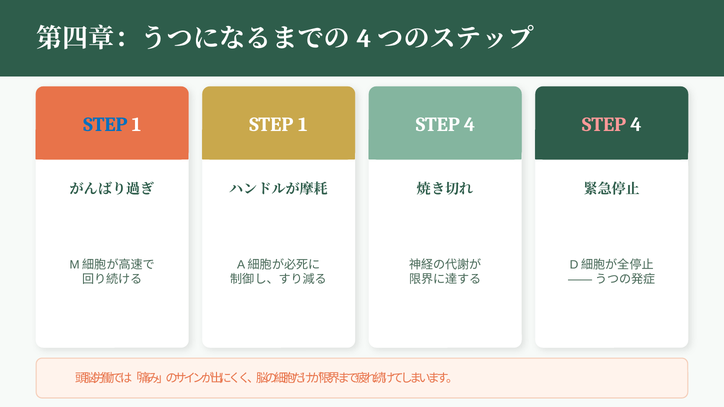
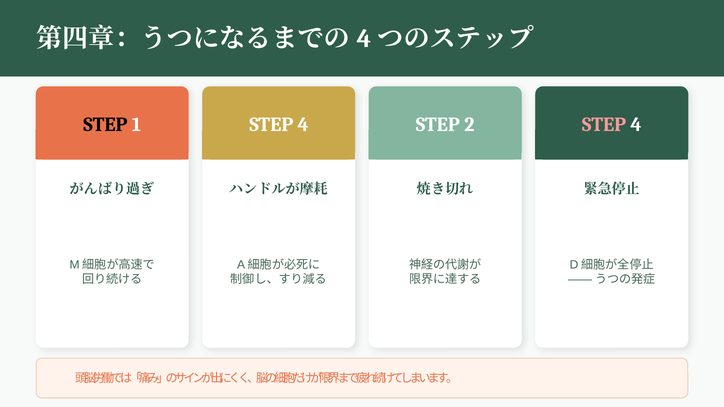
STEP colour: blue -> black (105, 124)
1: 1 -> 4 (303, 124)
4: 4 -> 2 (469, 124)
